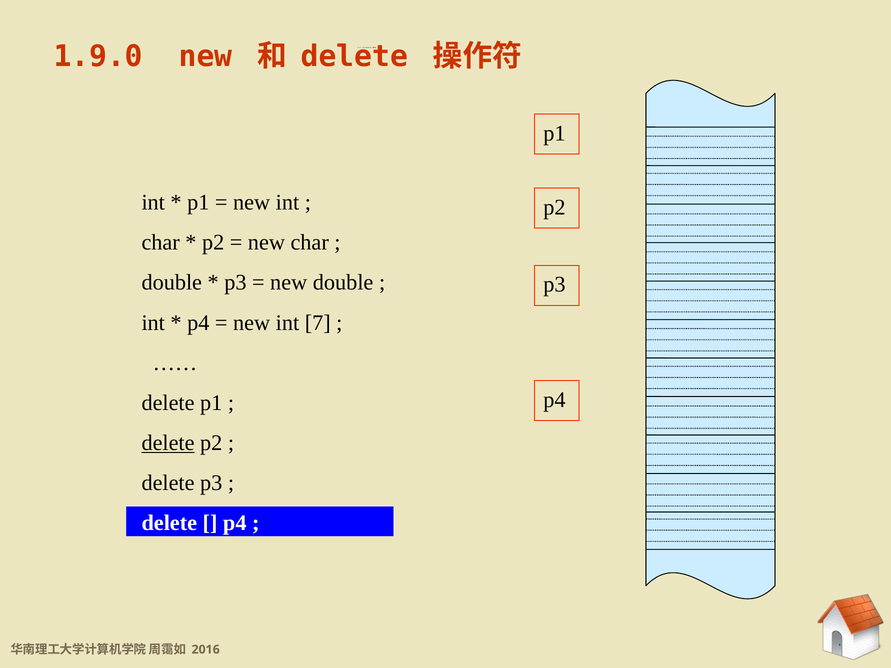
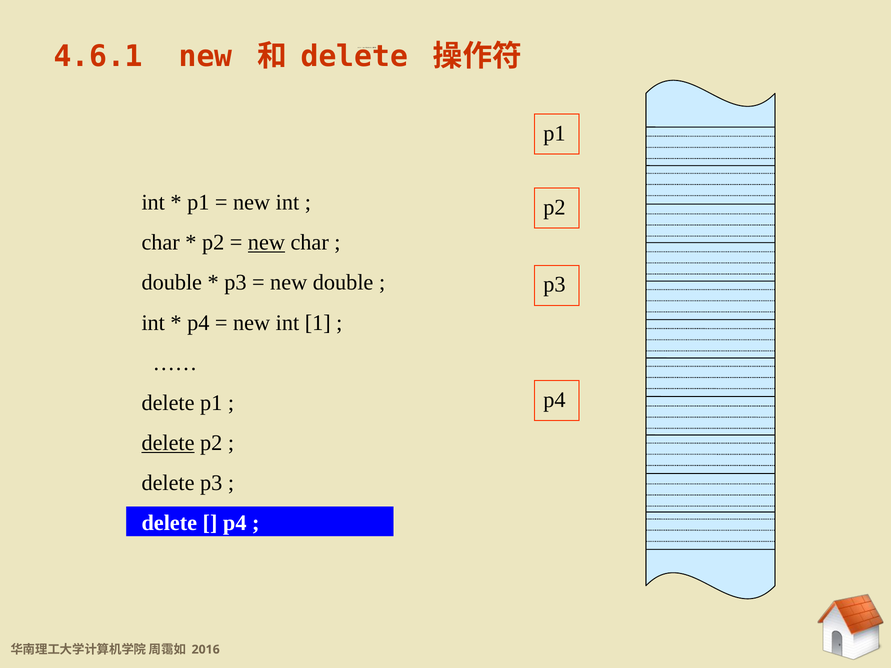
1.9.0: 1.9.0 -> 4.6.1 (98, 56)
new underline: none -> present (266, 243)
7: 7 -> 1 (318, 323)
